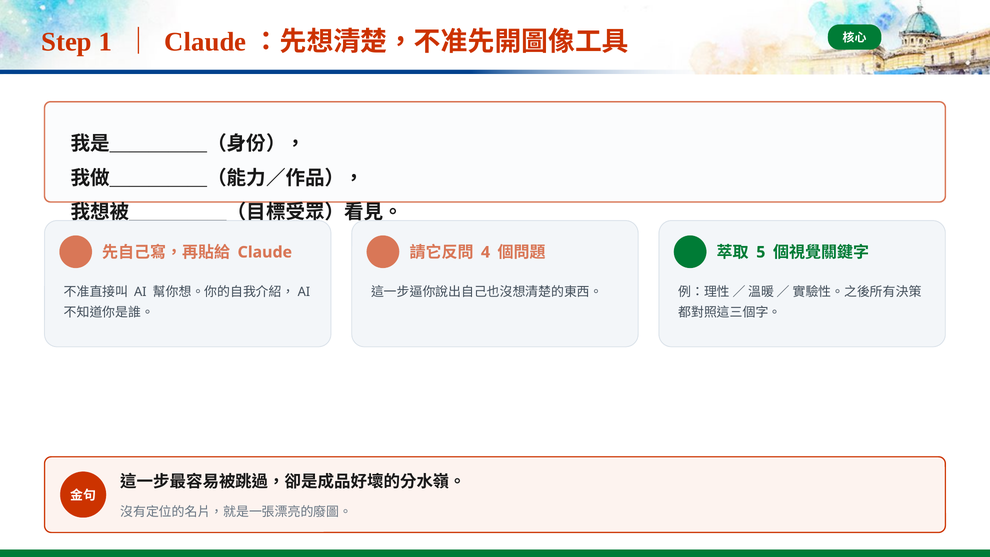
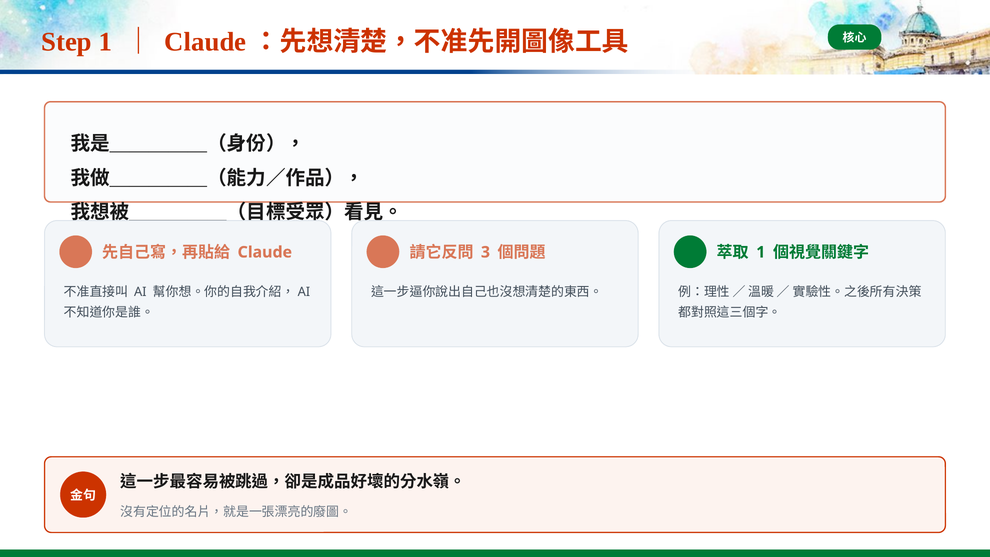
4: 4 -> 3 (485, 252)
5: 5 -> 1 (761, 252)
